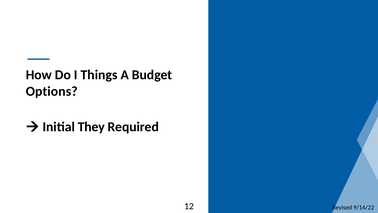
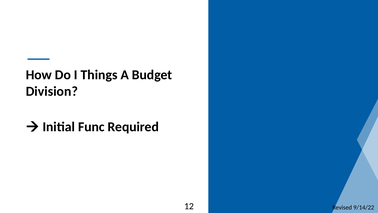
Options: Options -> Division (52, 91)
They: They -> Func (91, 127)
